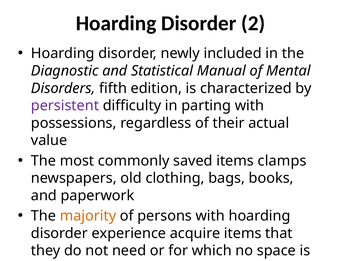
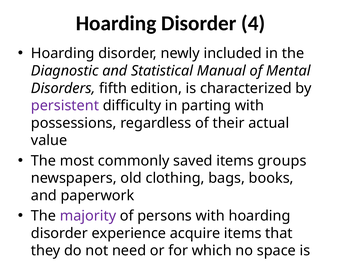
2: 2 -> 4 (253, 23)
clamps: clamps -> groups (282, 160)
majority colour: orange -> purple (88, 215)
